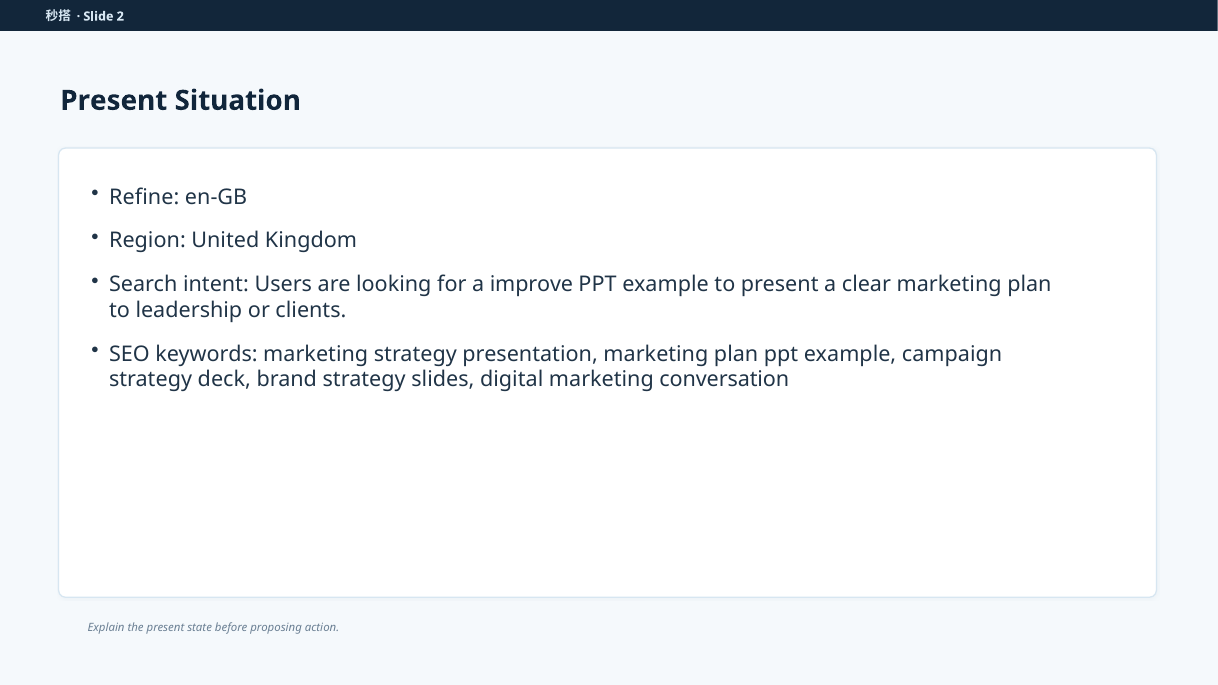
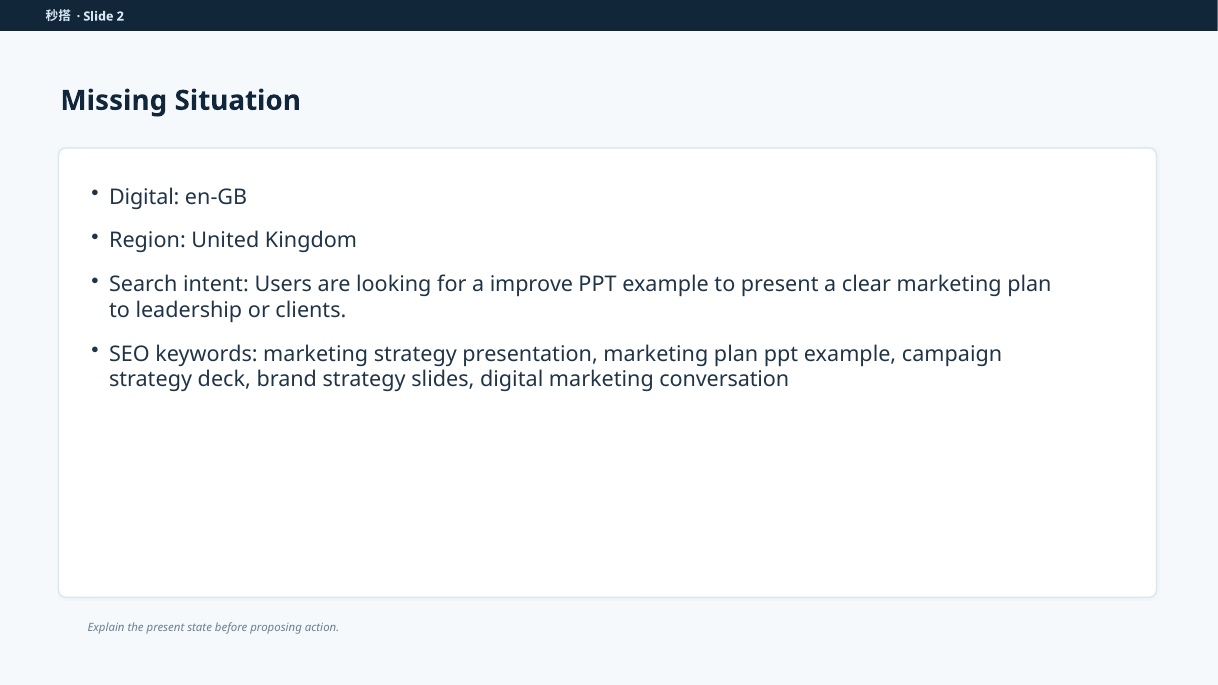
Present: Present -> Missing (114, 101)
Refine: Refine -> Digital (144, 197)
